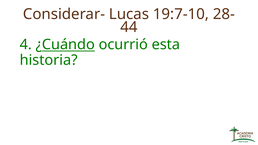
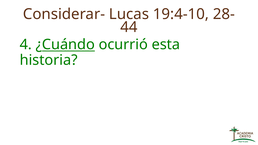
19:7-10: 19:7-10 -> 19:4-10 (181, 14)
